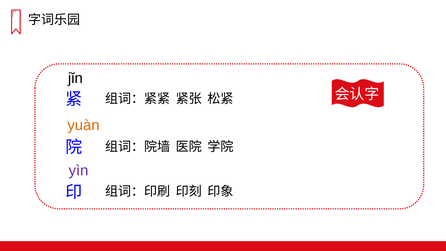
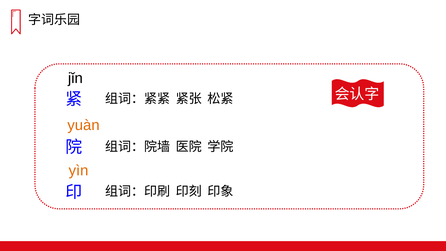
yìn colour: purple -> orange (78, 170)
